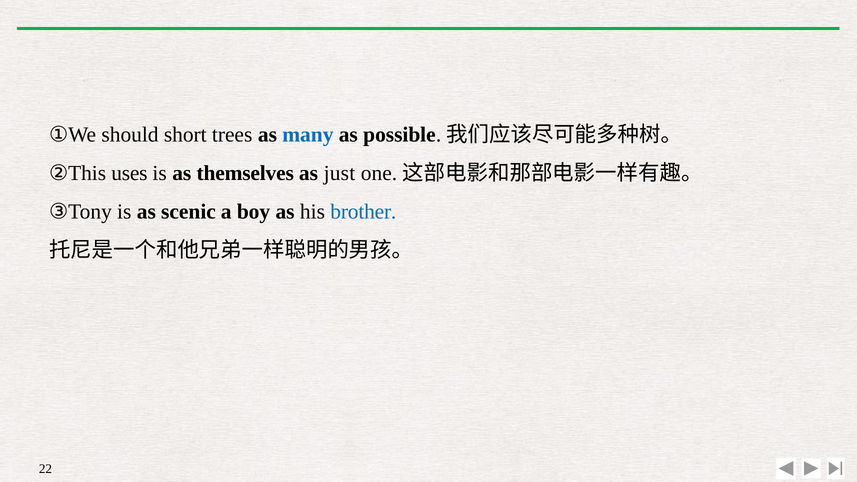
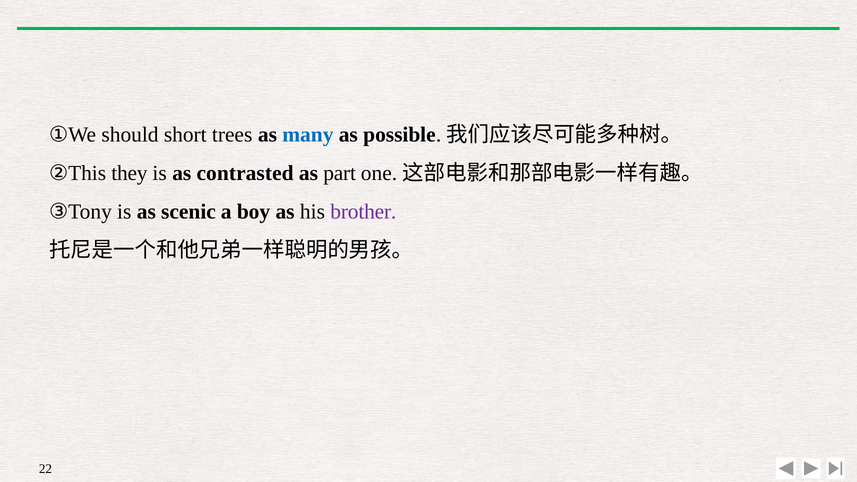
uses: uses -> they (129, 173)
themselves: themselves -> contrasted (245, 173)
just: just -> part (340, 173)
brother colour: blue -> purple (363, 212)
